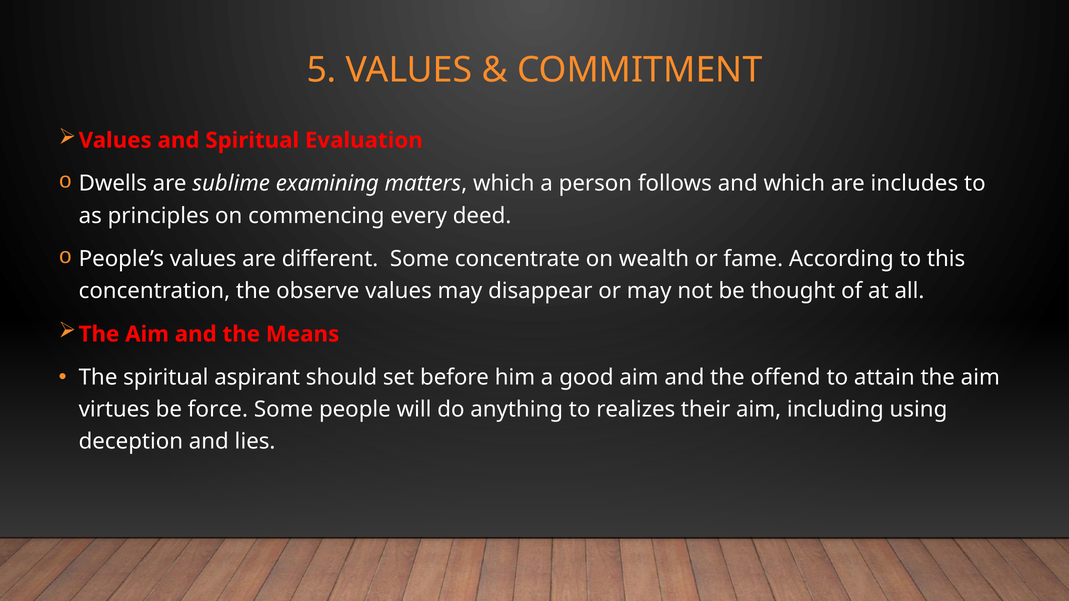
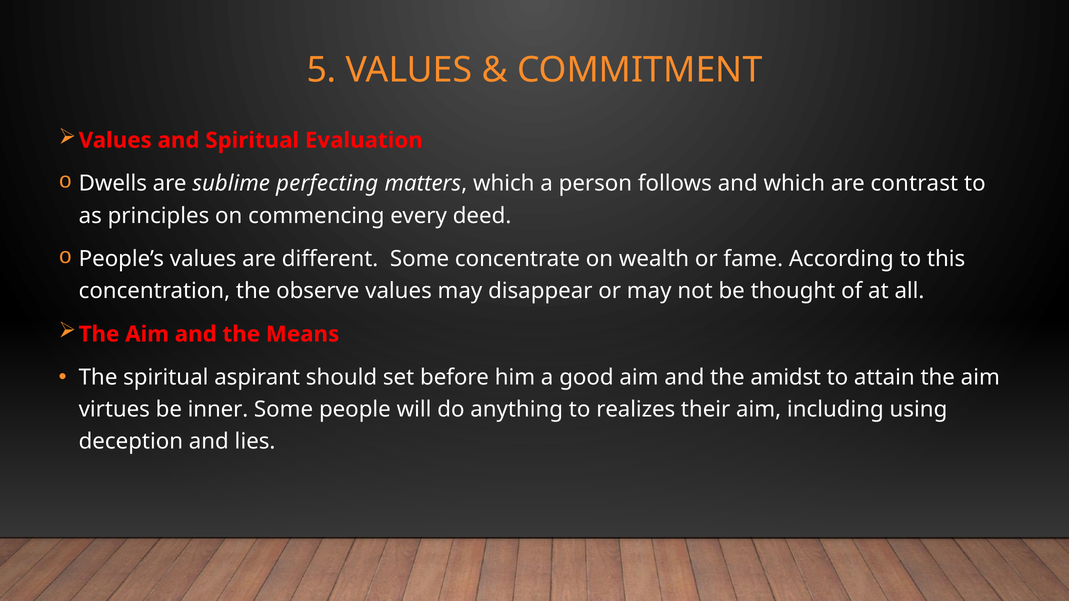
examining: examining -> perfecting (327, 184)
includes: includes -> contrast (914, 184)
offend: offend -> amidst (786, 378)
force: force -> inner (218, 410)
